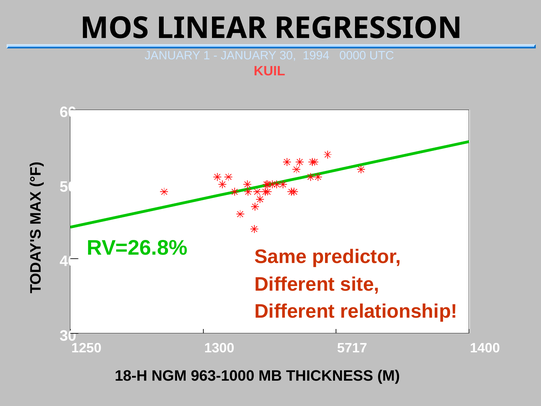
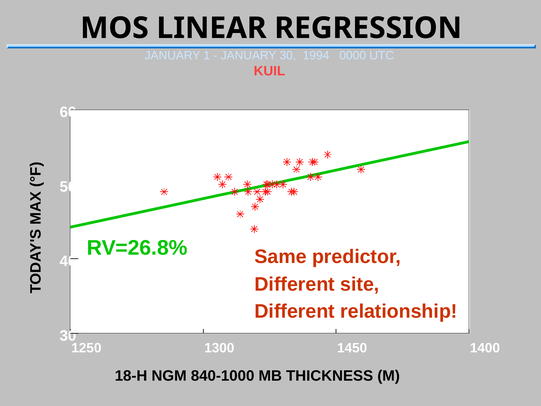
5717: 5717 -> 1450 (352, 348)
963-1000: 963-1000 -> 840-1000 (223, 376)
